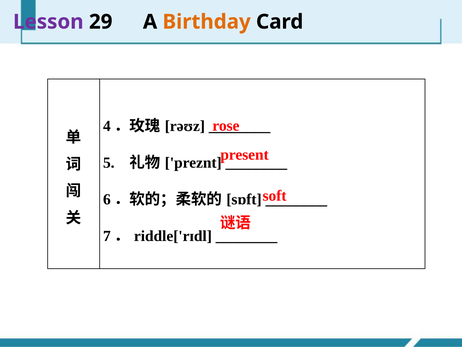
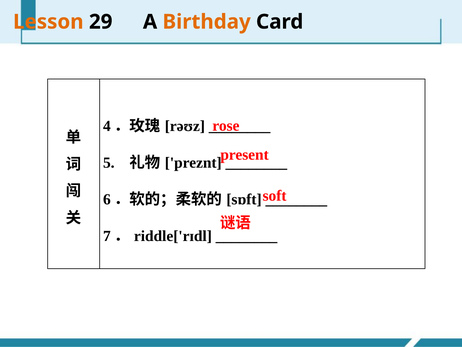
Lesson colour: purple -> orange (48, 22)
